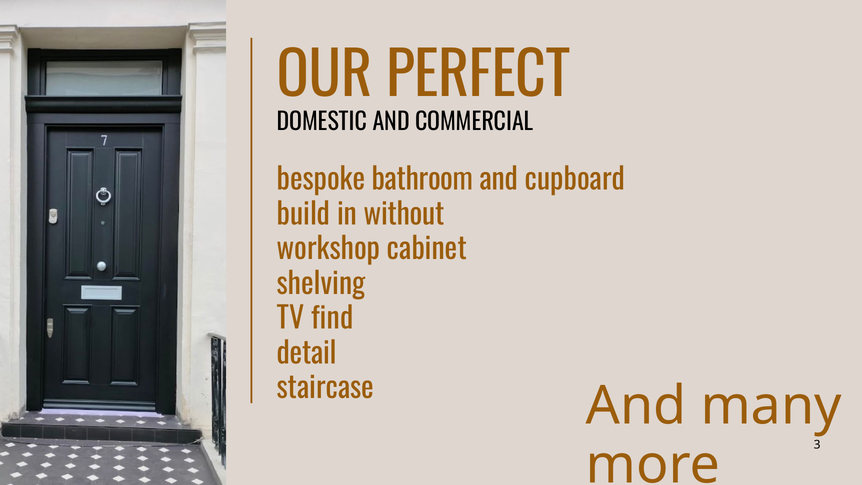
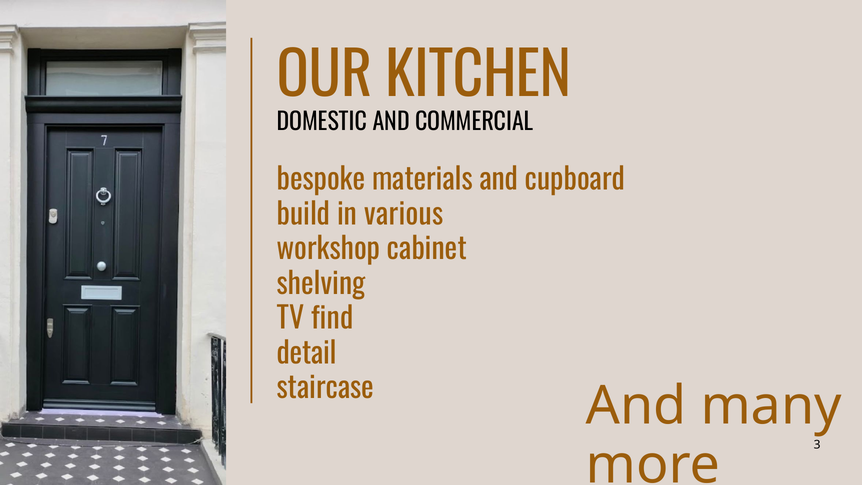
PERFECT: PERFECT -> KITCHEN (478, 76)
bathroom: bathroom -> materials (422, 180)
without: without -> various (404, 215)
